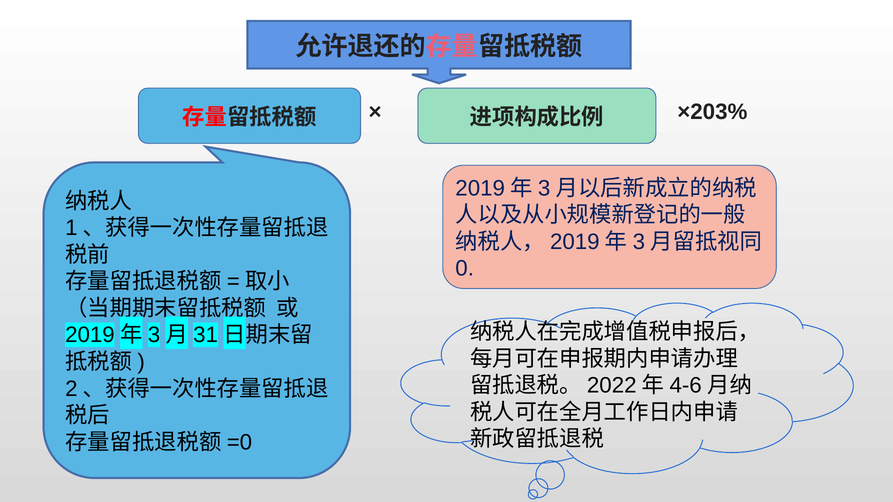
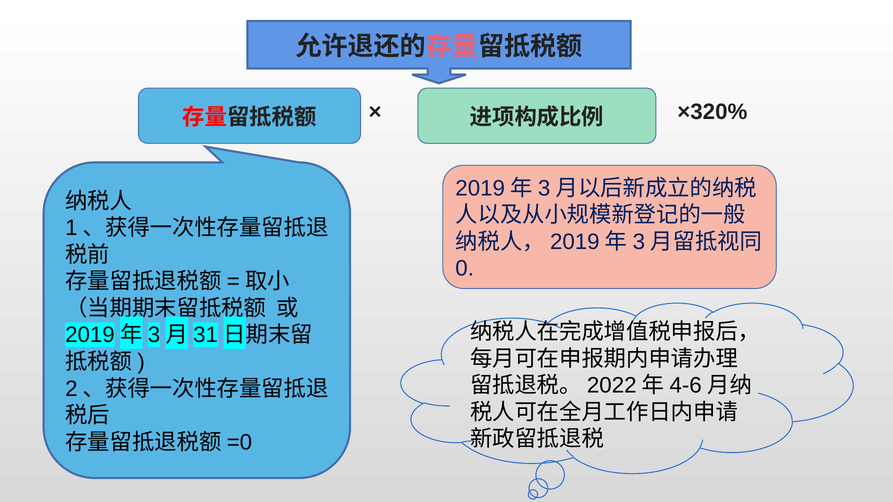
×203%: ×203% -> ×320% (712, 112)
